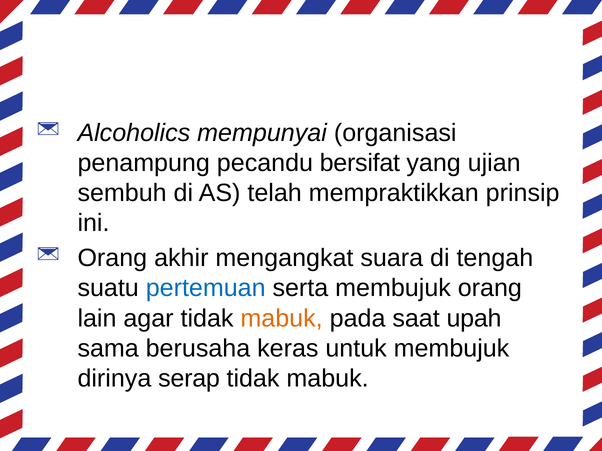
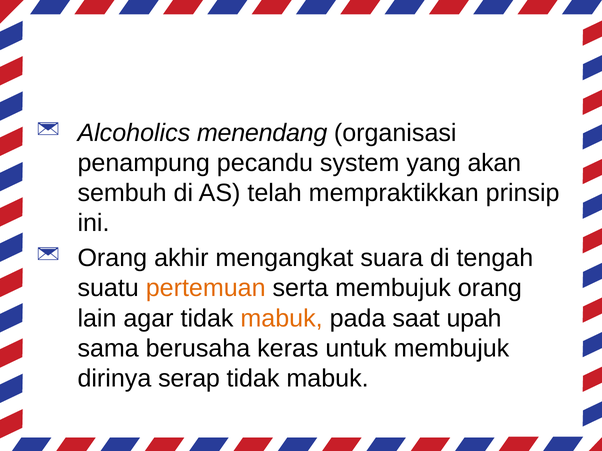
mempunyai: mempunyai -> menendang (262, 133)
bersifat: bersifat -> system (360, 163)
ujian: ujian -> akan (494, 163)
pertemuan colour: blue -> orange (206, 289)
